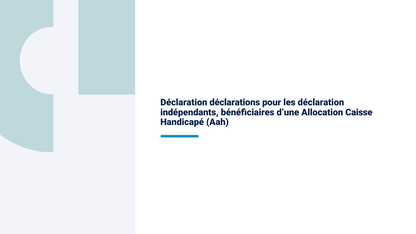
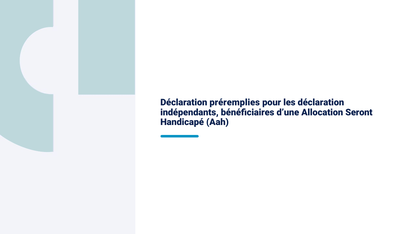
déclarations: déclarations -> préremplies (235, 103)
Caisse: Caisse -> Seront (359, 112)
